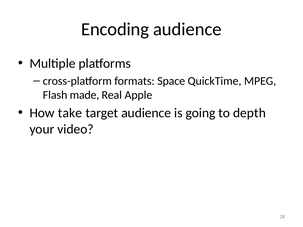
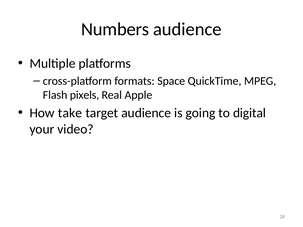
Encoding: Encoding -> Numbers (115, 29)
made: made -> pixels (85, 95)
depth: depth -> digital (250, 113)
